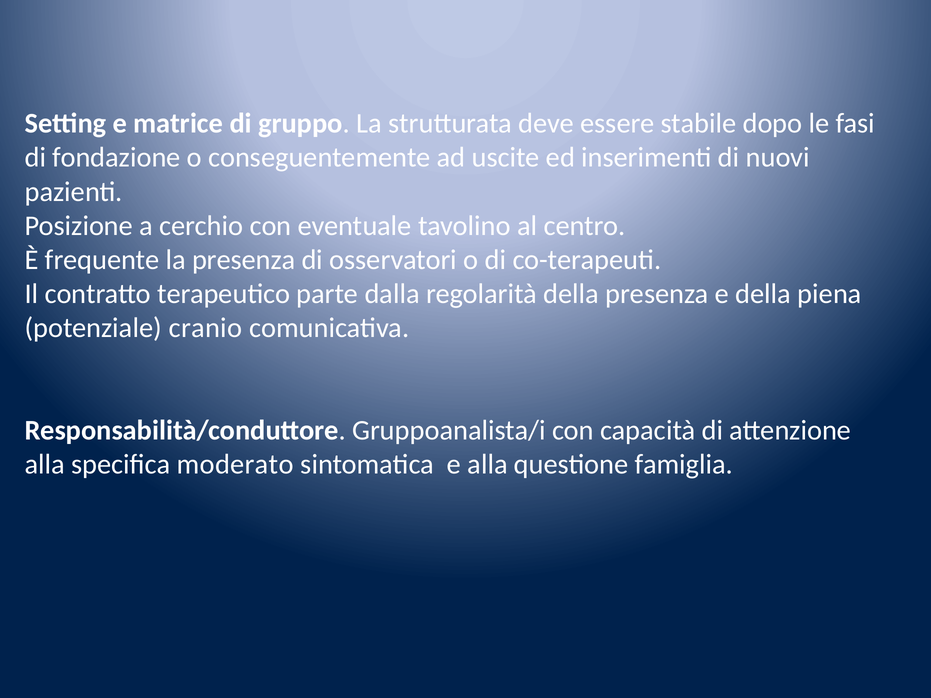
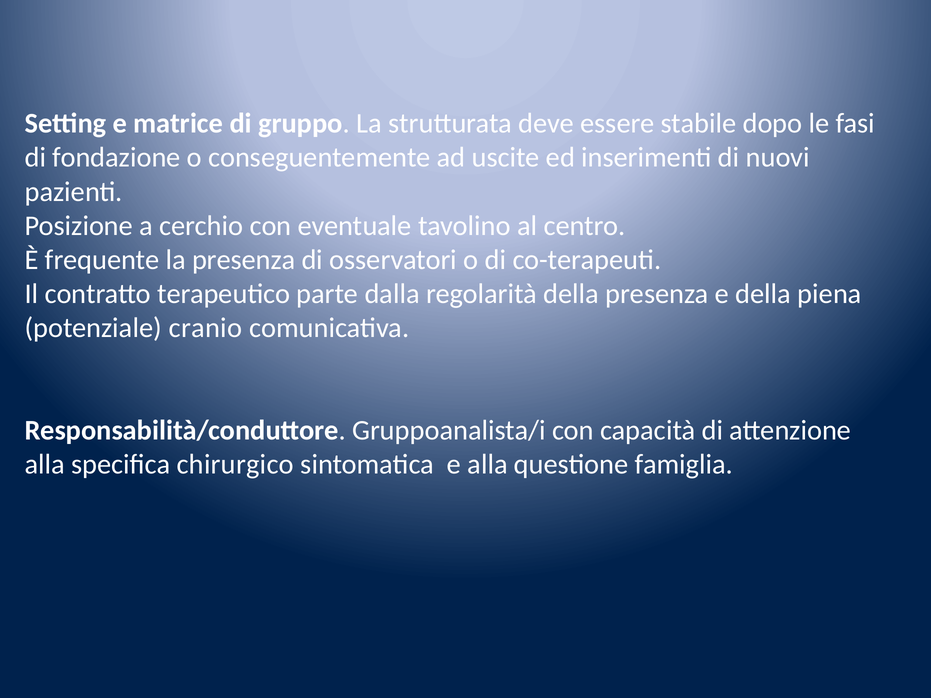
moderato: moderato -> chirurgico (235, 465)
